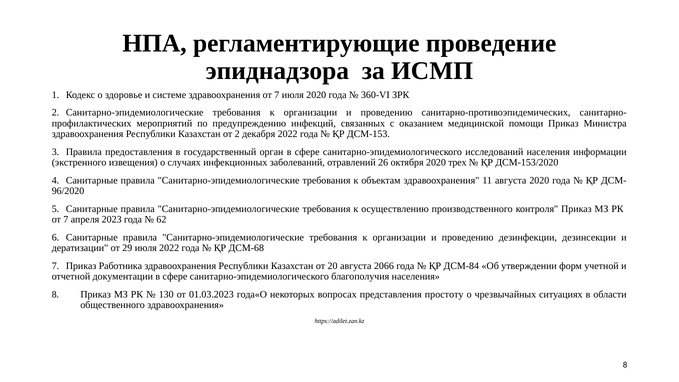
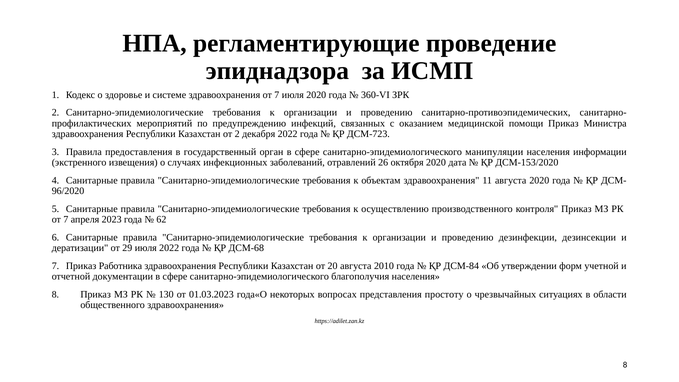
ДСМ-153: ДСМ-153 -> ДСМ-723 (368, 134)
исследований: исследований -> манипуляции (494, 152)
трех: трех -> дата (457, 163)
2066: 2066 -> 2010 (384, 266)
